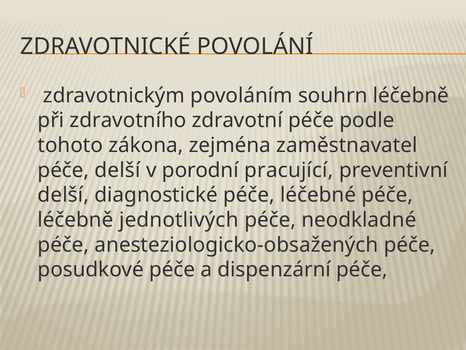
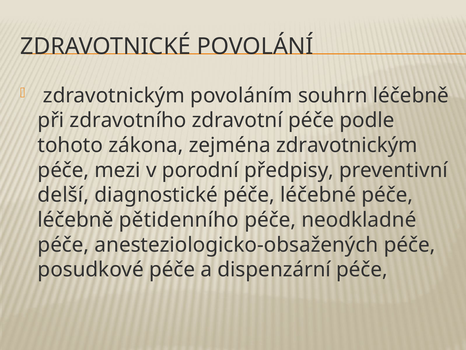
zejména zaměstnavatel: zaměstnavatel -> zdravotnickým (347, 145)
péče delší: delší -> mezi (118, 170)
pracující: pracující -> předpisy (289, 170)
jednotlivých: jednotlivých -> pětidenního (179, 220)
